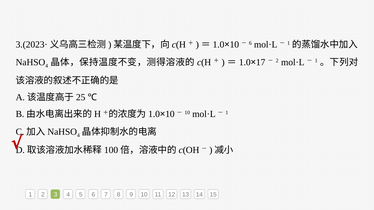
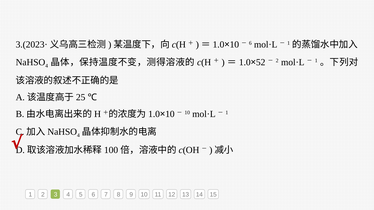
17: 17 -> 52 (261, 62)
